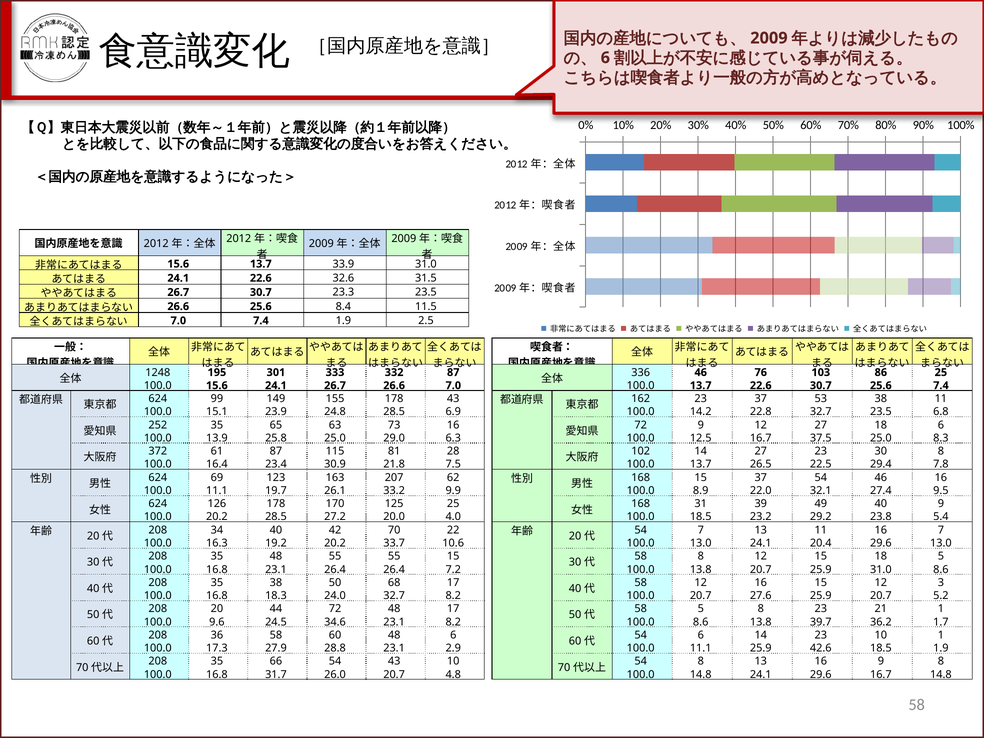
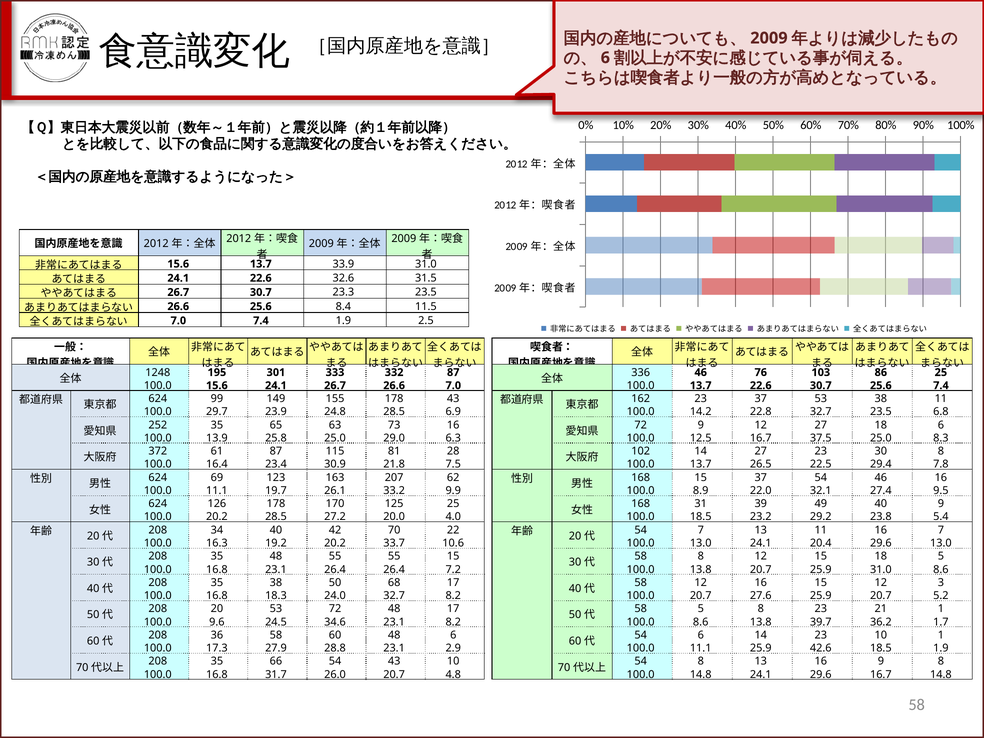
15.1: 15.1 -> 29.7 (217, 412)
20 44: 44 -> 53 (276, 609)
